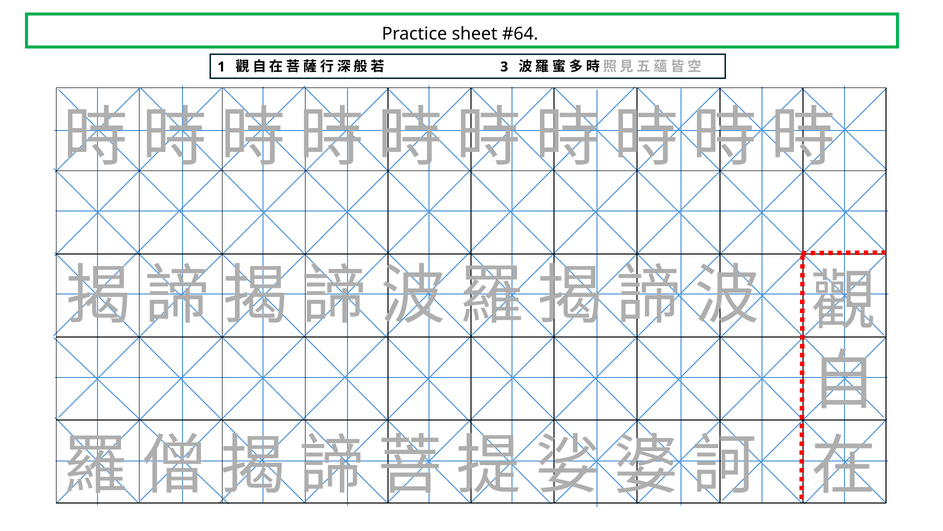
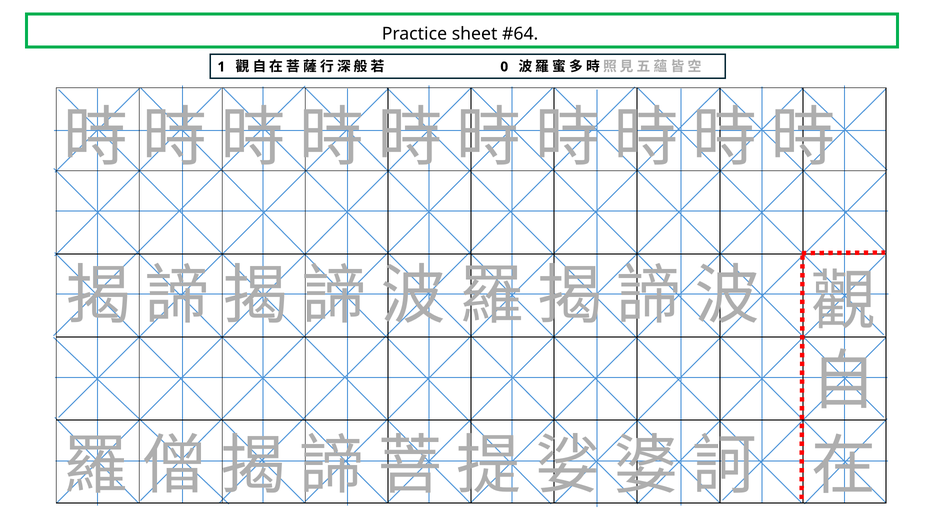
3: 3 -> 0 (504, 67)
